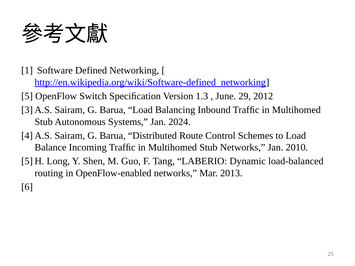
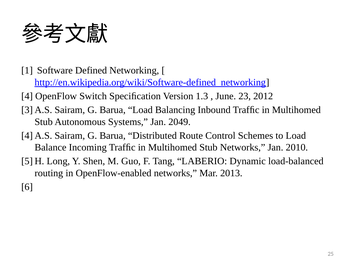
5: 5 -> 4 (27, 96)
29: 29 -> 23 (245, 96)
2024: 2024 -> 2049 (180, 122)
